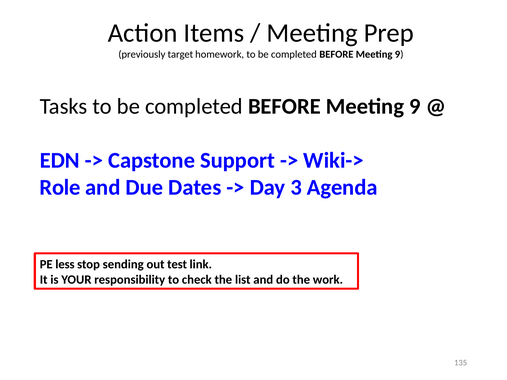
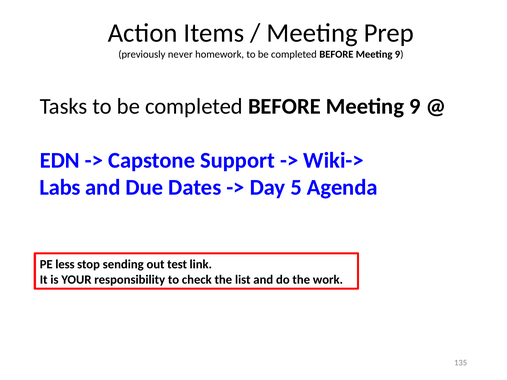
target: target -> never (180, 54)
Role: Role -> Labs (60, 187)
3: 3 -> 5 (296, 187)
